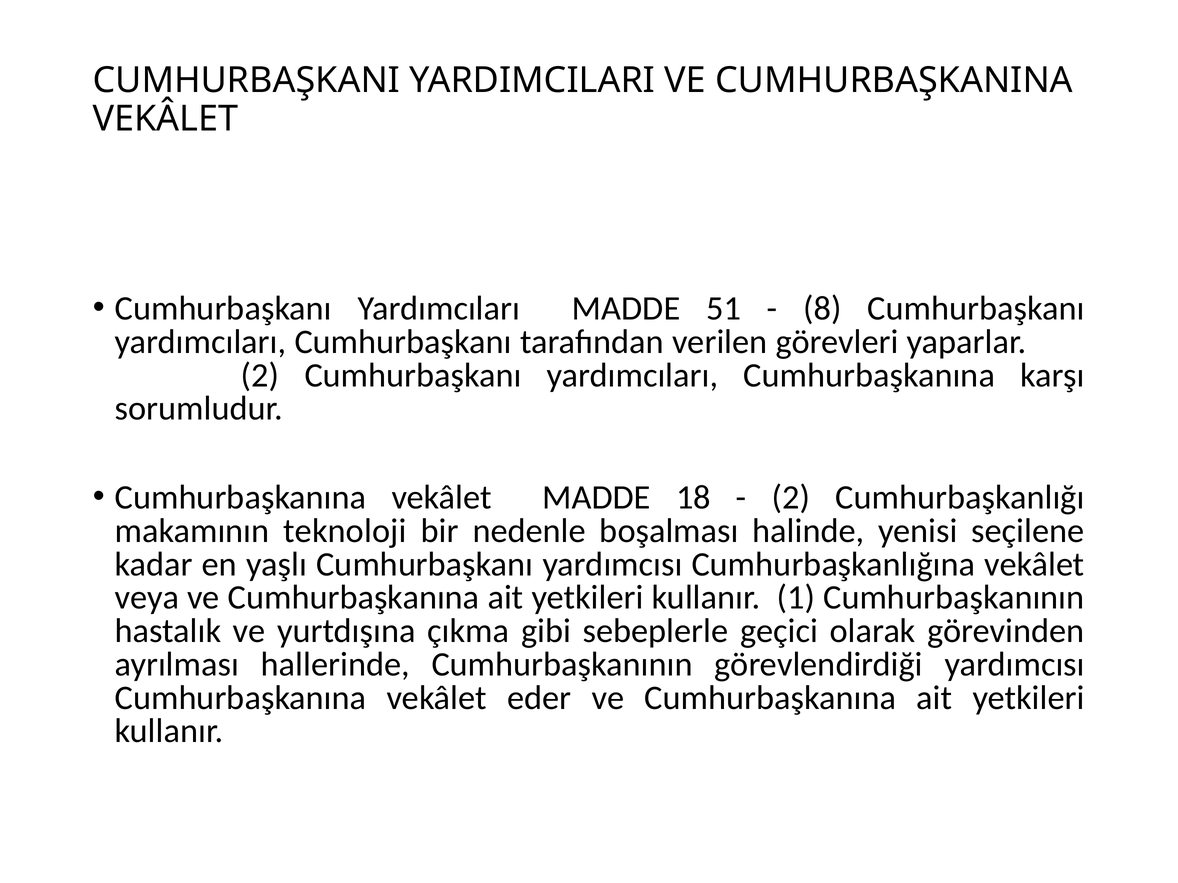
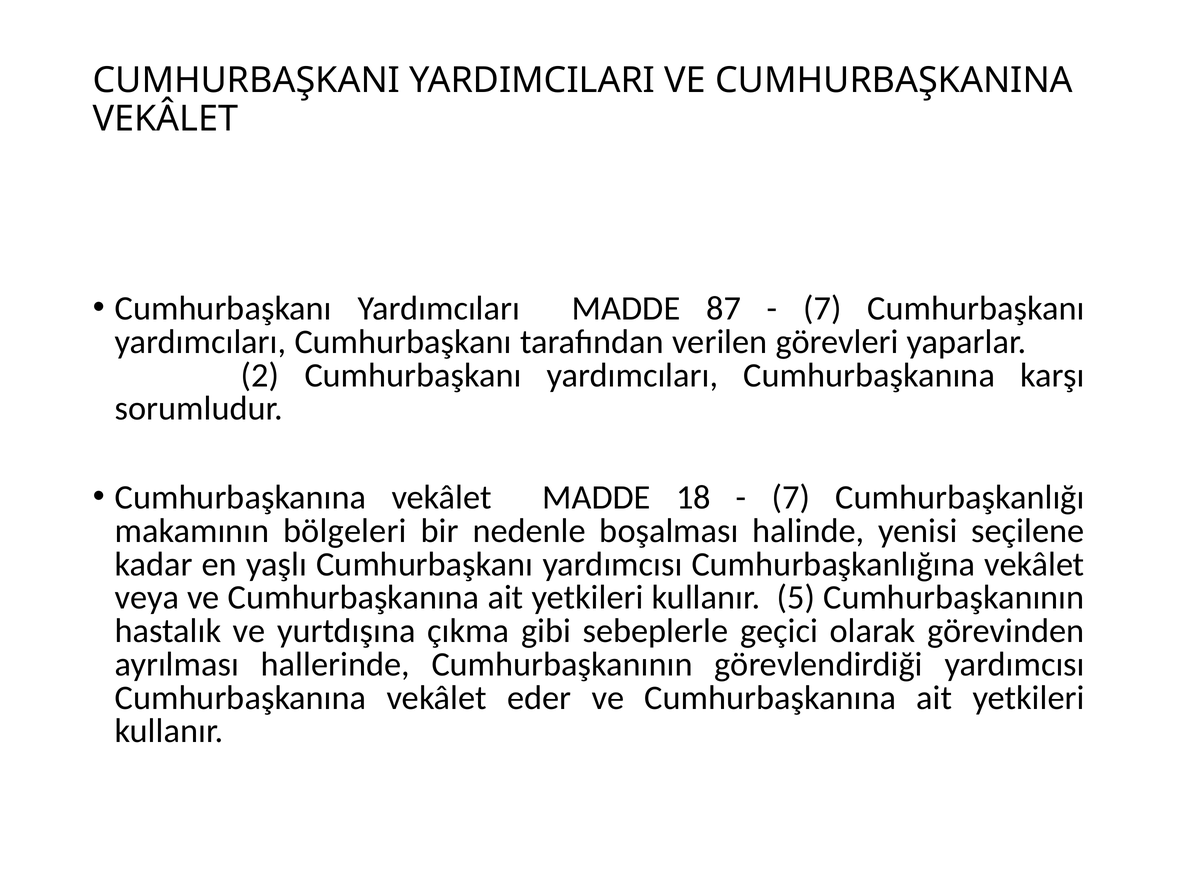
51: 51 -> 87 (724, 309)
8: 8 -> 7 (822, 309)
2: 2 -> 7 (791, 498)
teknoloji: teknoloji -> bölgeleri (345, 531)
1: 1 -> 5 (796, 598)
